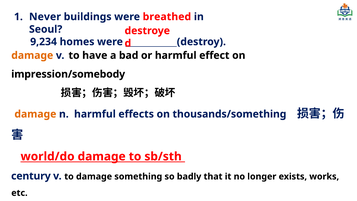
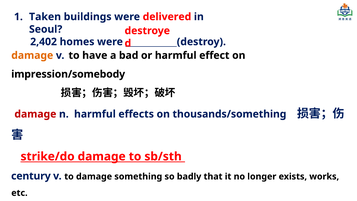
Never: Never -> Taken (45, 17)
breathed: breathed -> delivered (167, 17)
9,234: 9,234 -> 2,402 (44, 42)
damage colour: orange -> red (35, 114)
world/do: world/do -> strike/do (48, 156)
